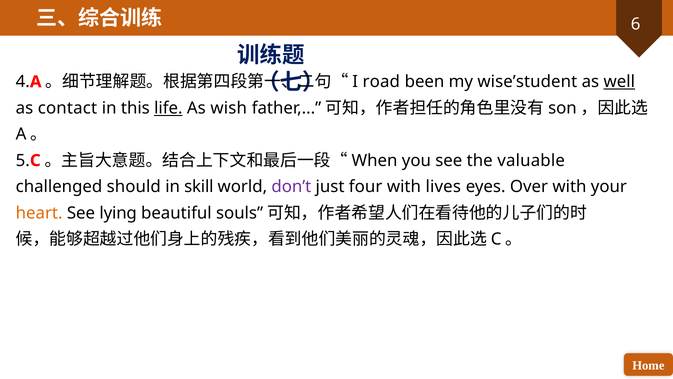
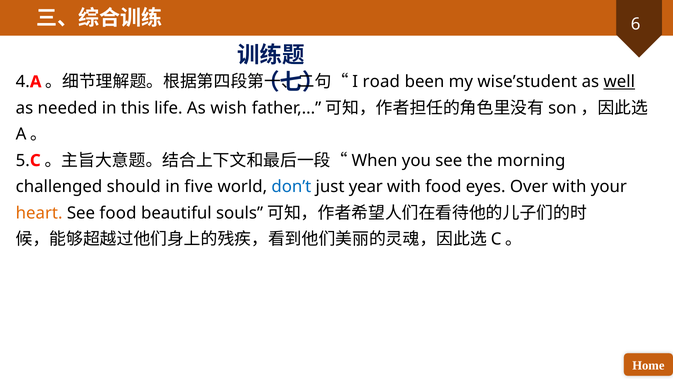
contact: contact -> needed (68, 108)
life underline: present -> none (168, 108)
valuable: valuable -> morning (531, 160)
skill: skill -> five (199, 187)
don’t colour: purple -> blue (291, 187)
four: four -> year (366, 187)
with lives: lives -> food (443, 187)
See lying: lying -> food (118, 213)
